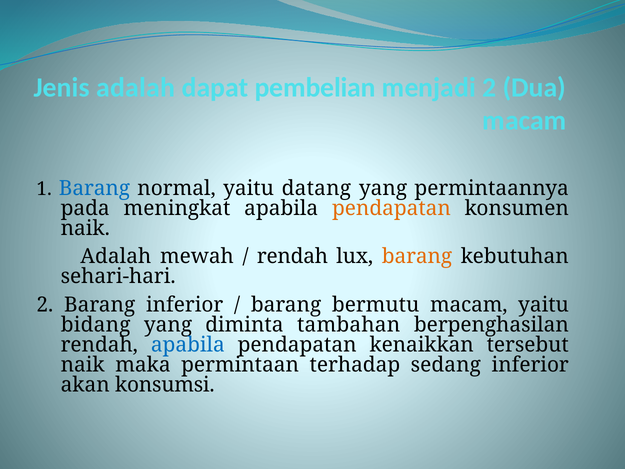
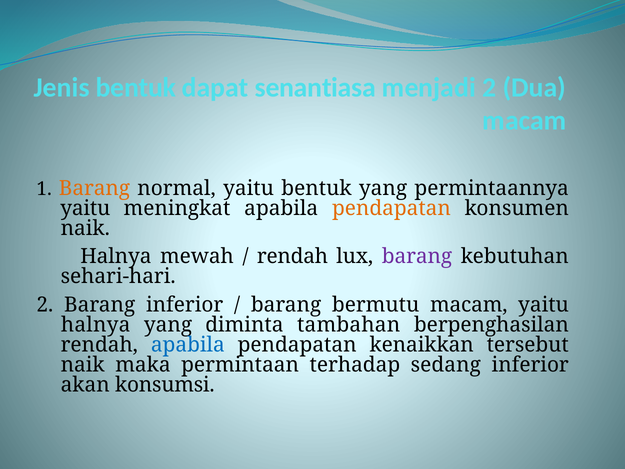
Jenis adalah: adalah -> bentuk (136, 87)
pembelian: pembelian -> senantiasa (315, 87)
Barang colour: blue -> orange (94, 188)
yaitu datang: datang -> bentuk (316, 188)
pada: pada -> yaitu (85, 208)
Adalah: Adalah -> Halnya (116, 256)
barang colour: orange -> purple (417, 256)
bidang: bidang -> halnya (96, 325)
